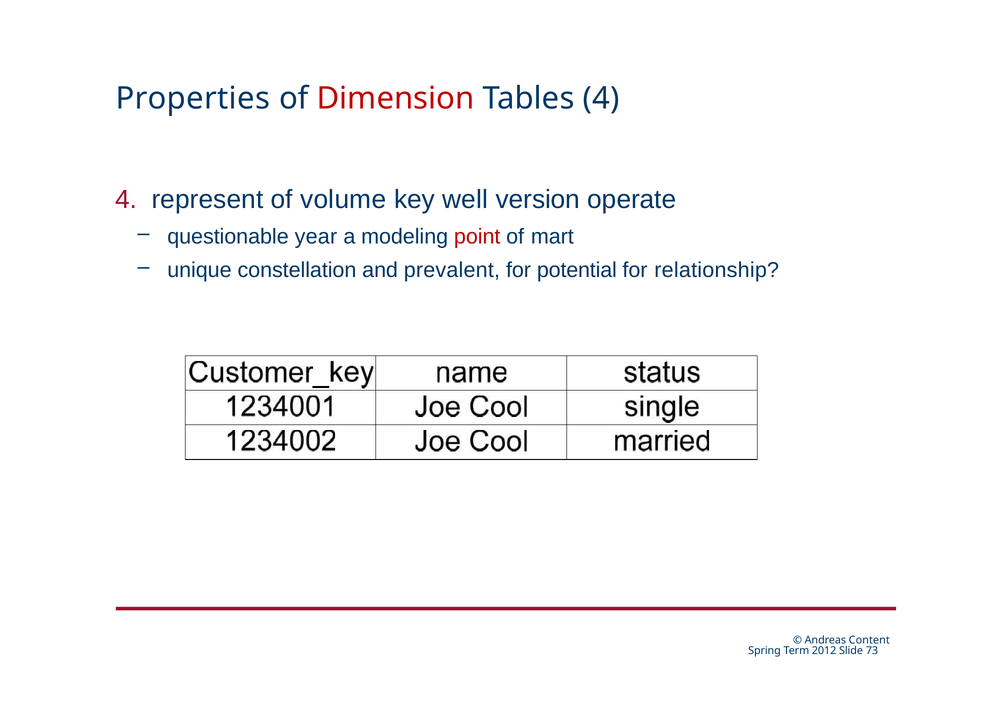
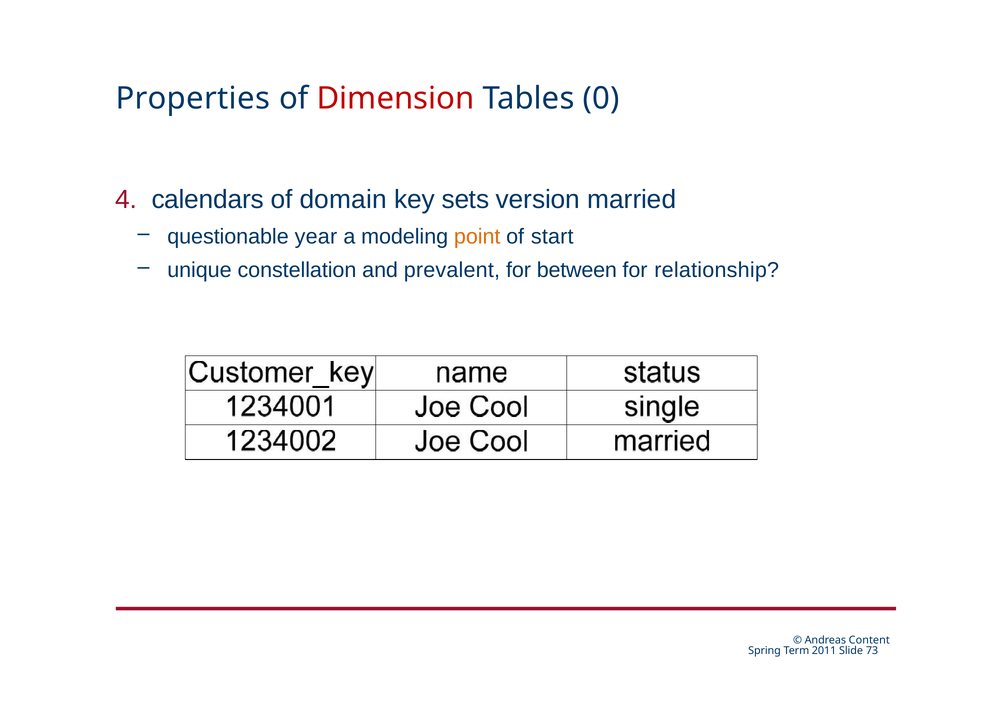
Tables 4: 4 -> 0 (601, 98)
represent: represent -> calendars (208, 199)
volume: volume -> domain (343, 199)
well: well -> sets (465, 199)
operate: operate -> married (632, 199)
point colour: red -> orange (477, 237)
mart: mart -> start (552, 237)
potential: potential -> between (577, 270)
2012: 2012 -> 2011 (824, 651)
